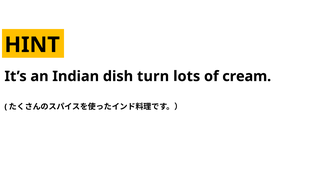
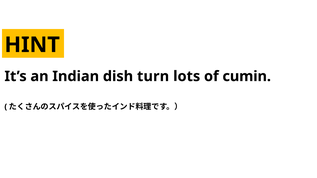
cream: cream -> cumin (247, 76)
